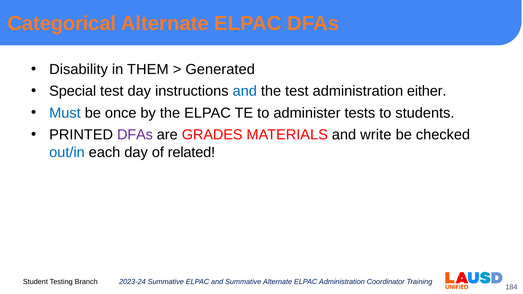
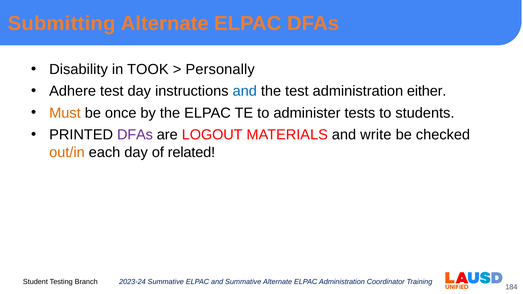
Categorical: Categorical -> Submitting (62, 24)
THEM: THEM -> TOOK (148, 69)
Generated: Generated -> Personally (220, 69)
Special: Special -> Adhere (73, 91)
Must colour: blue -> orange (65, 113)
GRADES: GRADES -> LOGOUT (212, 135)
out/in colour: blue -> orange (67, 152)
